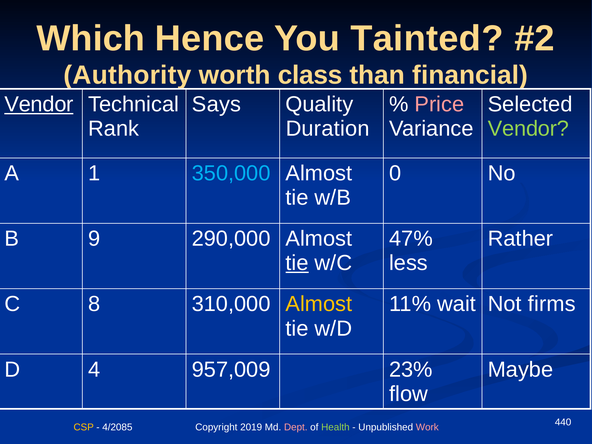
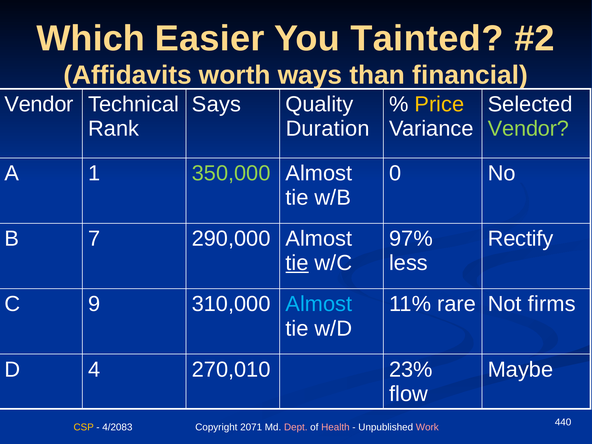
Hence: Hence -> Easier (210, 39)
Authority: Authority -> Affidavits (128, 75)
class: class -> ways (310, 75)
Vendor underline: present -> none (39, 104)
Price colour: pink -> yellow (439, 104)
350,000 colour: light blue -> light green (231, 173)
9: 9 -> 7 (94, 239)
47%: 47% -> 97% (411, 239)
Rather: Rather -> Rectify (521, 239)
8: 8 -> 9 (94, 304)
Almost colour: yellow -> light blue (319, 304)
wait: wait -> rare (457, 304)
957,009: 957,009 -> 270,010 (231, 370)
4/2085: 4/2085 -> 4/2083 (117, 427)
2019: 2019 -> 2071 (251, 427)
Health colour: light green -> pink (335, 427)
